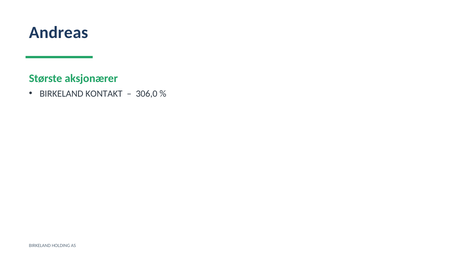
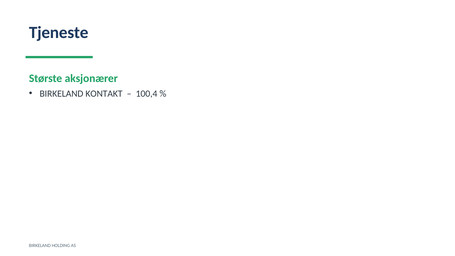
Andreas: Andreas -> Tjeneste (59, 32)
306,0: 306,0 -> 100,4 (147, 94)
